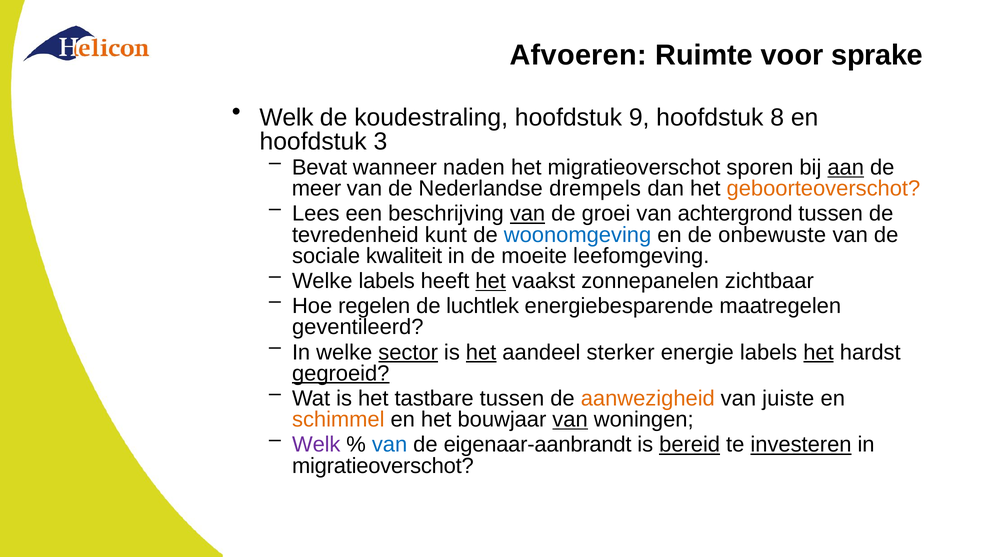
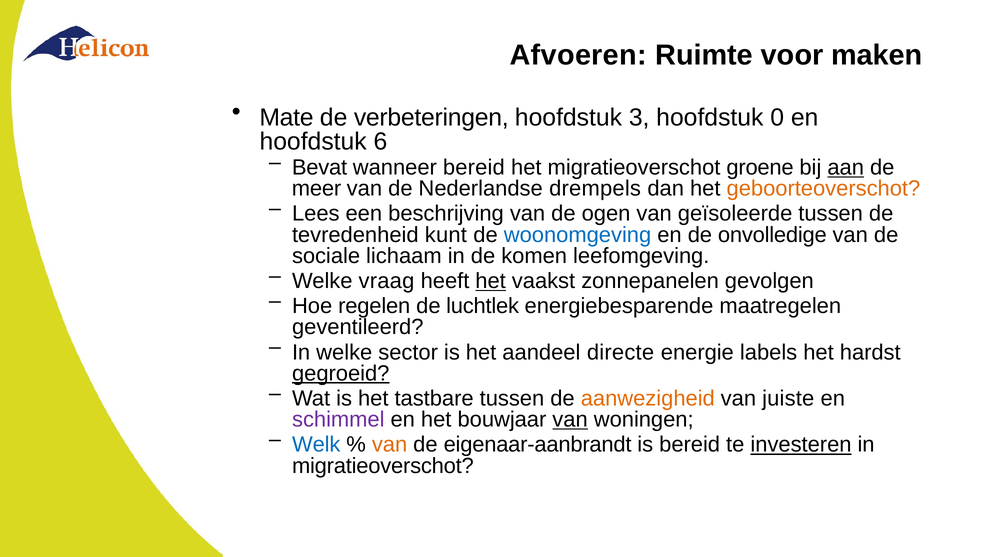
sprake: sprake -> maken (877, 55)
Welk: Welk -> Mate (286, 118)
koudestraling: koudestraling -> verbeteringen (431, 118)
9: 9 -> 3 (639, 118)
8: 8 -> 0 (777, 118)
3: 3 -> 6 (380, 141)
wanneer naden: naden -> bereid (474, 167)
sporen: sporen -> groene (760, 167)
van underline: present -> none (528, 213)
groei: groei -> ogen (606, 213)
achtergrond: achtergrond -> geïsoleerde (735, 213)
onbewuste: onbewuste -> onvolledige (772, 235)
kwaliteit: kwaliteit -> lichaam (404, 256)
moeite: moeite -> komen (534, 256)
Welke labels: labels -> vraag (386, 281)
zichtbaar: zichtbaar -> gevolgen (769, 281)
sector underline: present -> none (408, 352)
het underline: present -> none (481, 352)
sterker: sterker -> directe (621, 352)
het underline: present -> none (819, 352)
schimmel colour: orange -> purple (338, 419)
Welk colour: purple -> blue (316, 444)
van colour: blue -> orange (390, 444)
bereid underline: present -> none (690, 444)
